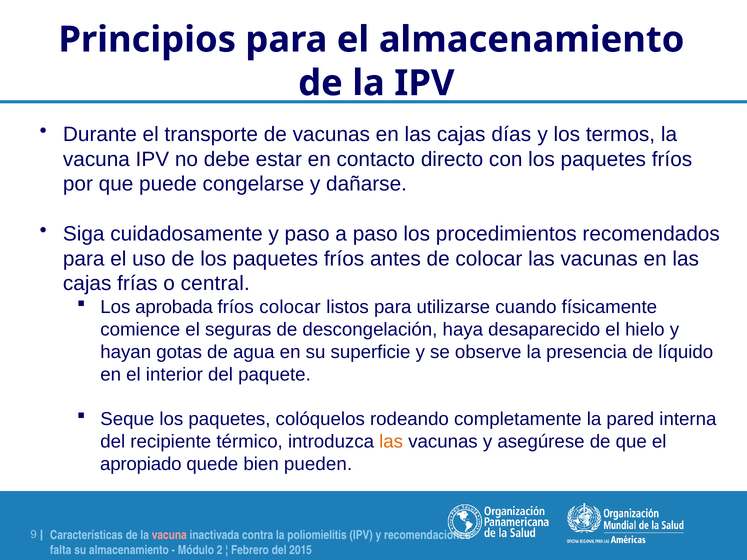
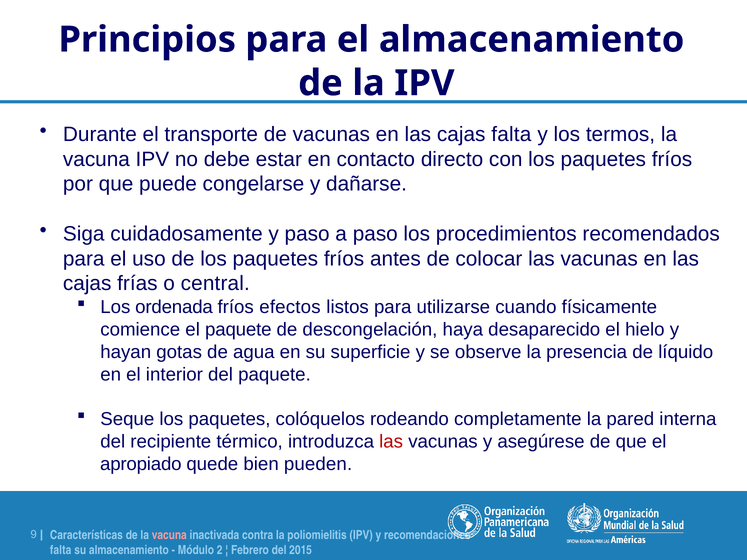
cajas días: días -> falta (511, 134)
aprobada: aprobada -> ordenada (174, 307)
fríos colocar: colocar -> efectos (290, 307)
el seguras: seguras -> paquete (238, 330)
las colour: orange -> red (391, 442)
